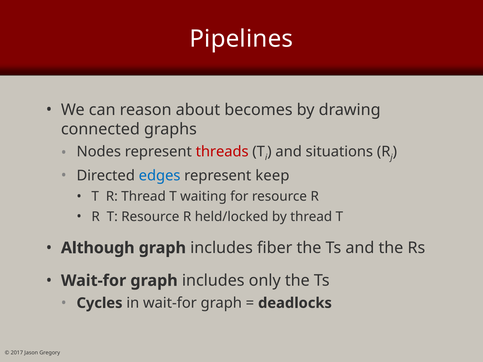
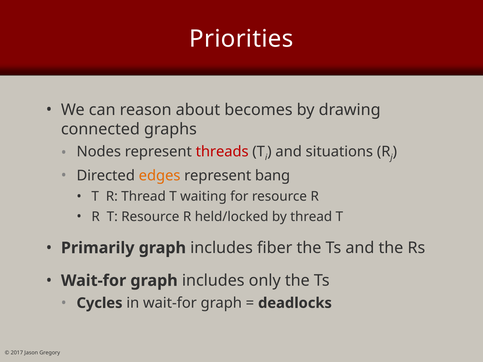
Pipelines: Pipelines -> Priorities (241, 39)
edges colour: blue -> orange (160, 176)
keep: keep -> bang (273, 176)
Although: Although -> Primarily (98, 248)
